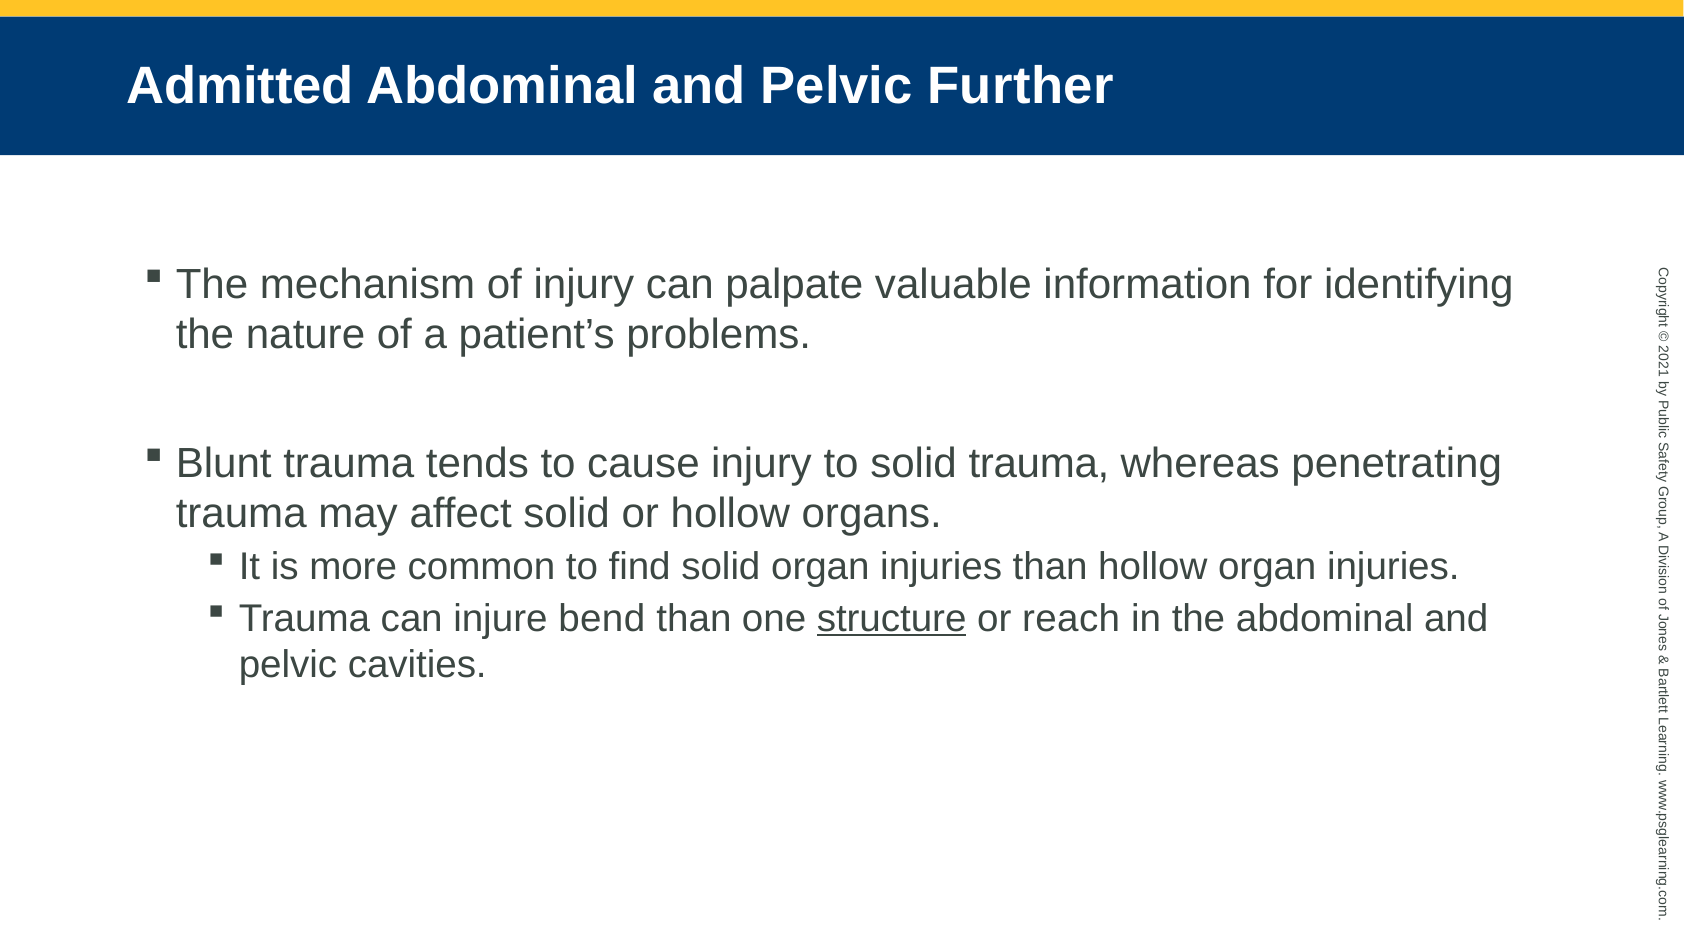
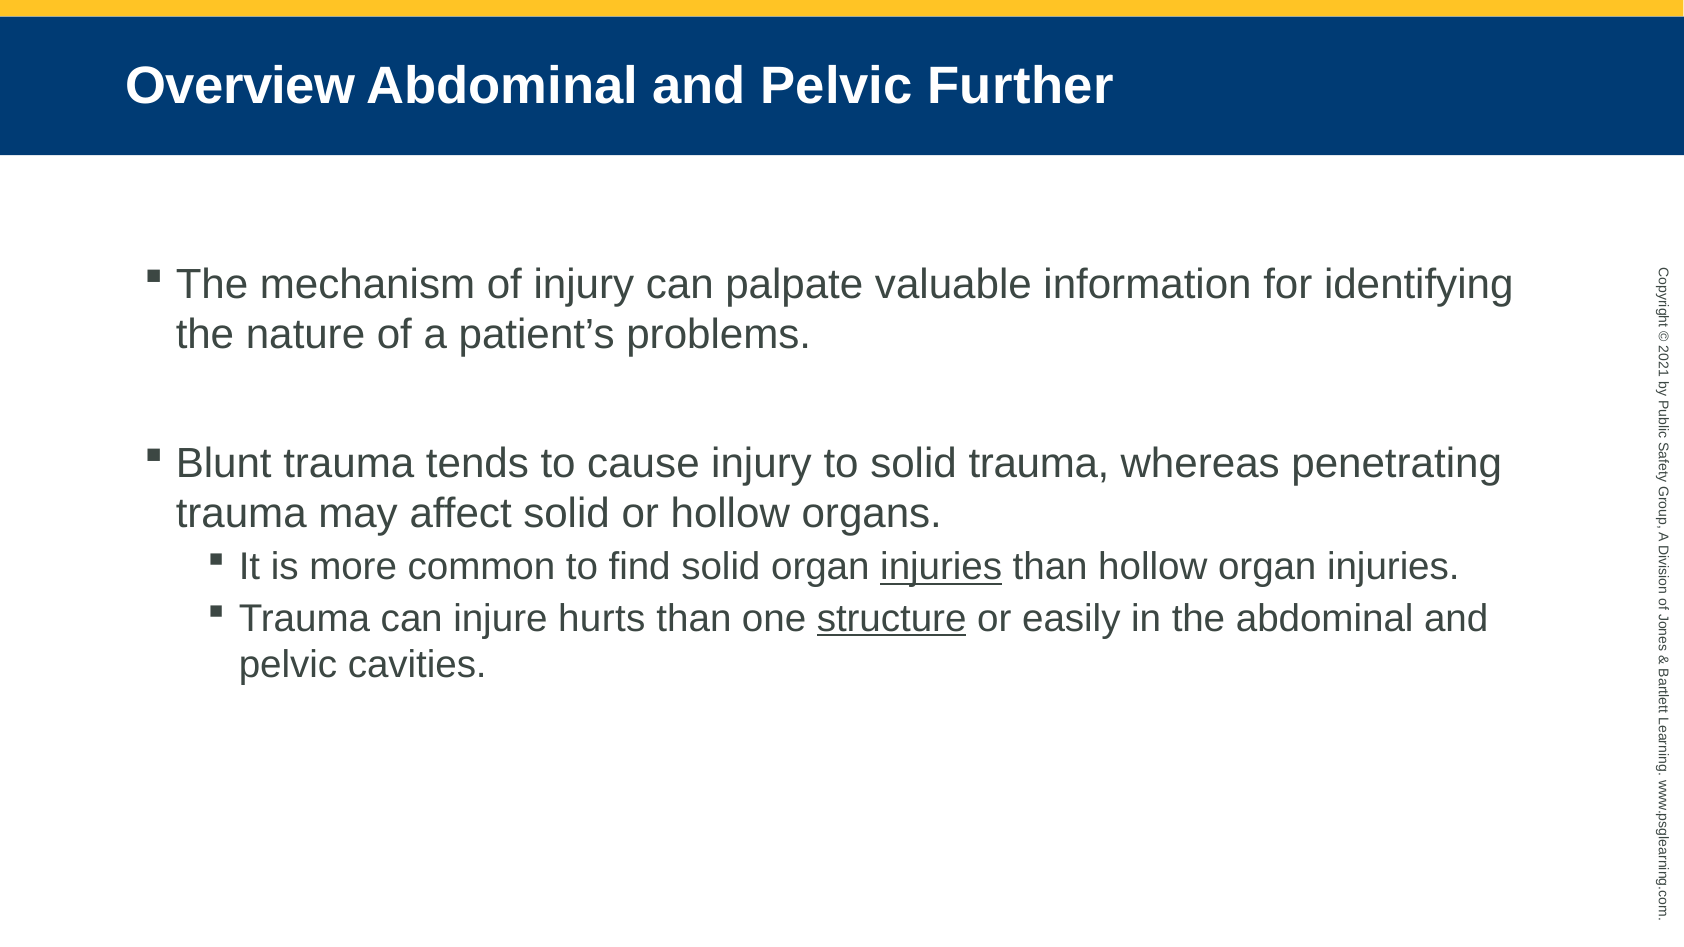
Admitted: Admitted -> Overview (240, 87)
injuries underline: none -> present (941, 567)
bend: bend -> hurts (602, 619)
reach: reach -> easily (1071, 619)
